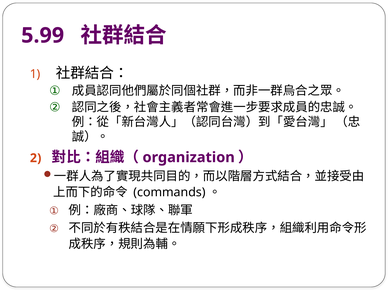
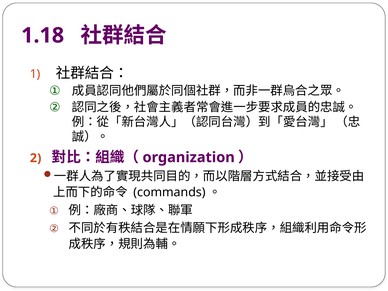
5.99: 5.99 -> 1.18 (43, 35)
